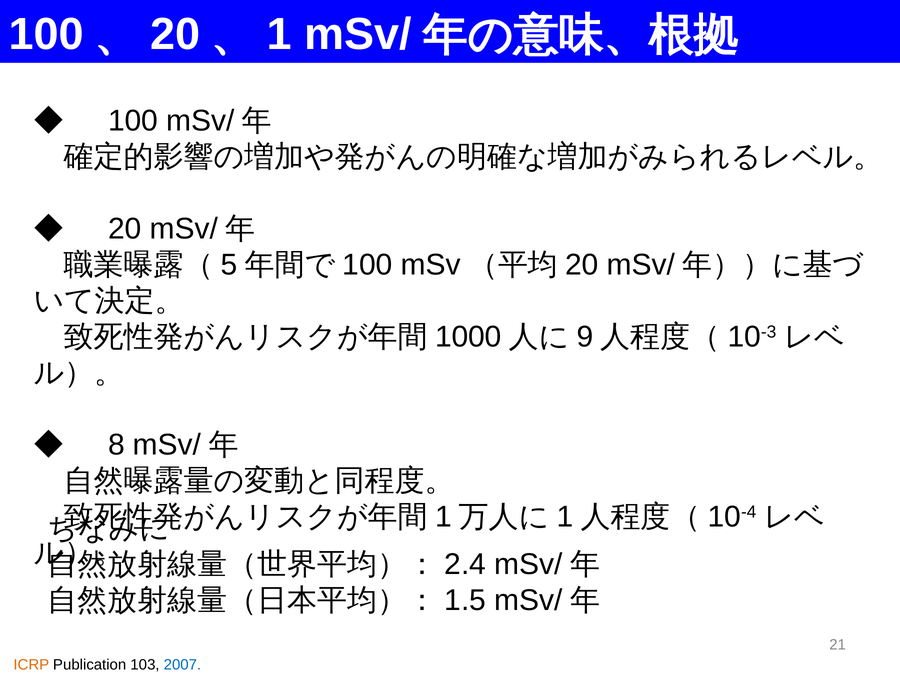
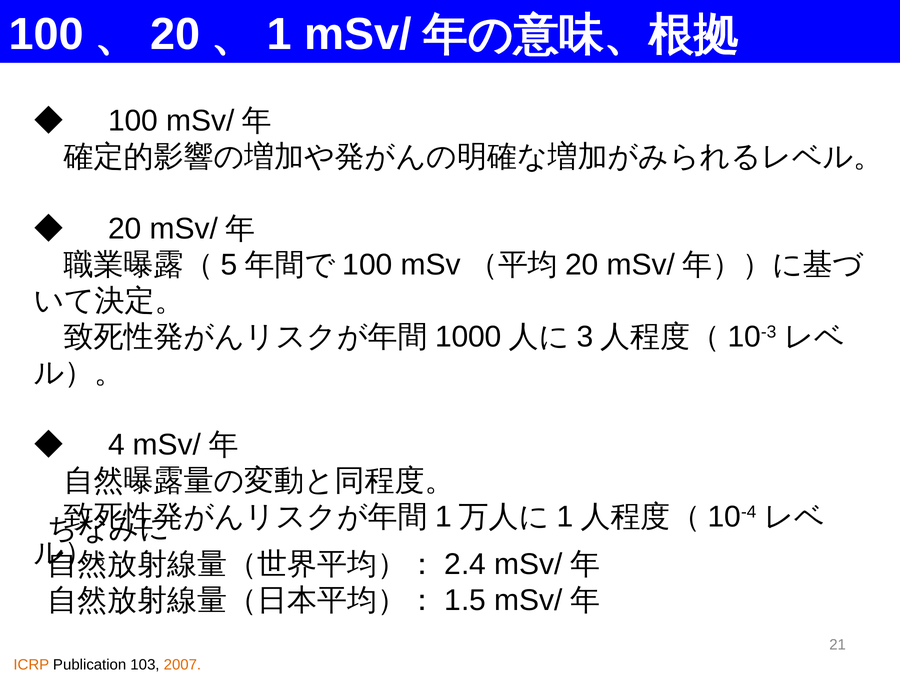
9: 9 -> 3 (585, 337)
8: 8 -> 4 (116, 445)
2007 colour: blue -> orange (182, 665)
